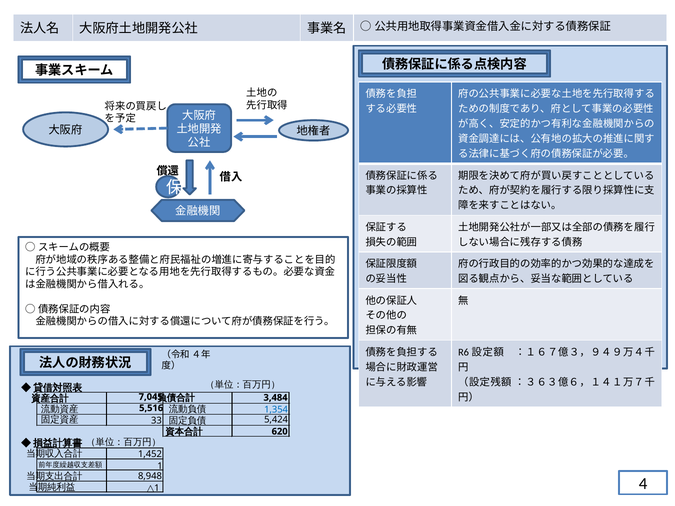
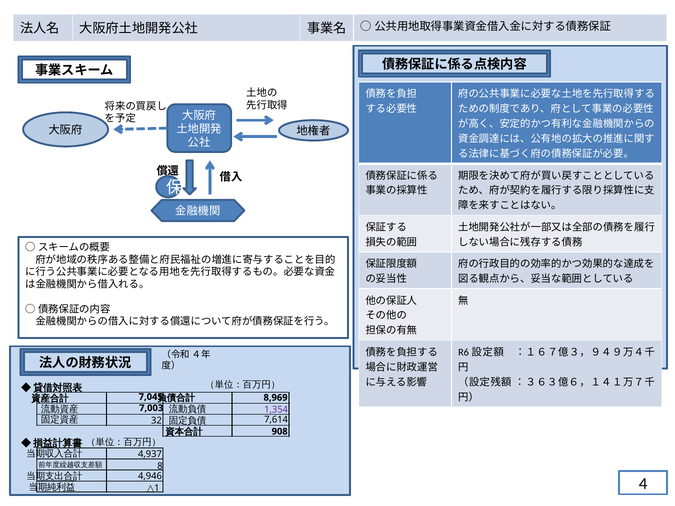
3,484: 3,484 -> 8,969 (276, 398)
1,354 colour: blue -> purple (276, 410)
5,516: 5,516 -> 7,003 (151, 408)
33: 33 -> 32 (156, 421)
5,424: 5,424 -> 7,614 (276, 420)
620: 620 -> 908 (280, 432)
1,452: 1,452 -> 4,937 (150, 454)
1: 1 -> 8 (160, 466)
8,948: 8,948 -> 4,946 (150, 476)
